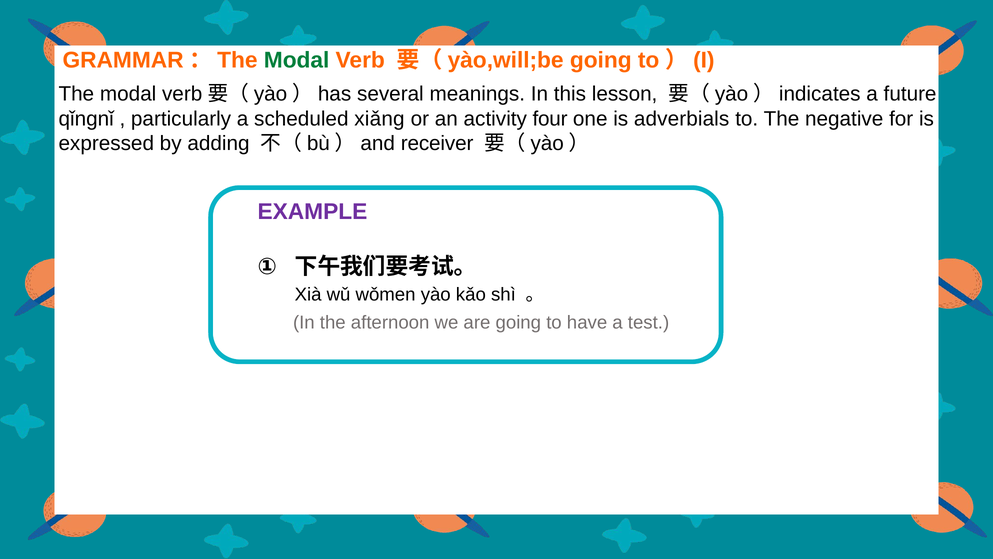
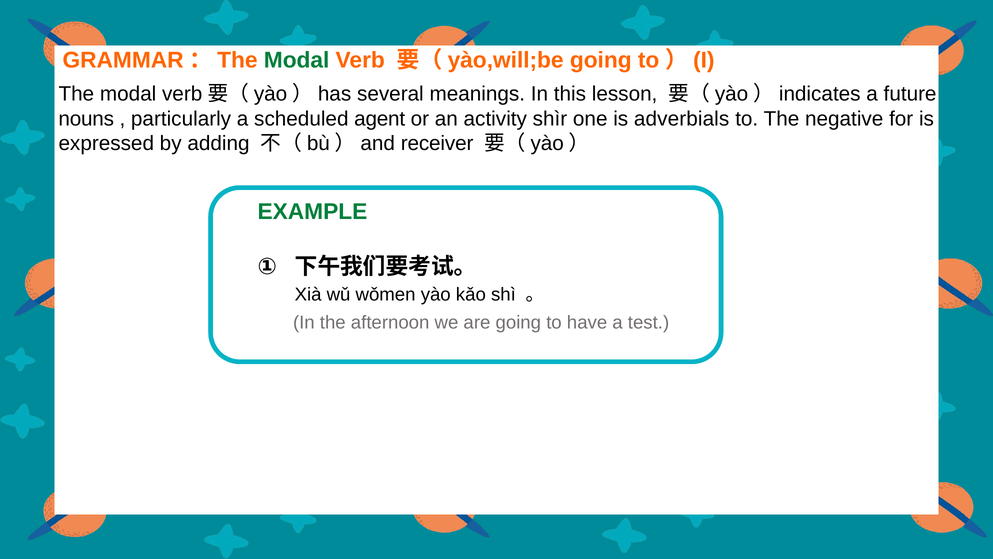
qǐngnǐ: qǐngnǐ -> nouns (86, 119)
xiǎng: xiǎng -> agent (380, 119)
four: four -> shìr (550, 119)
EXAMPLE colour: purple -> green (312, 212)
